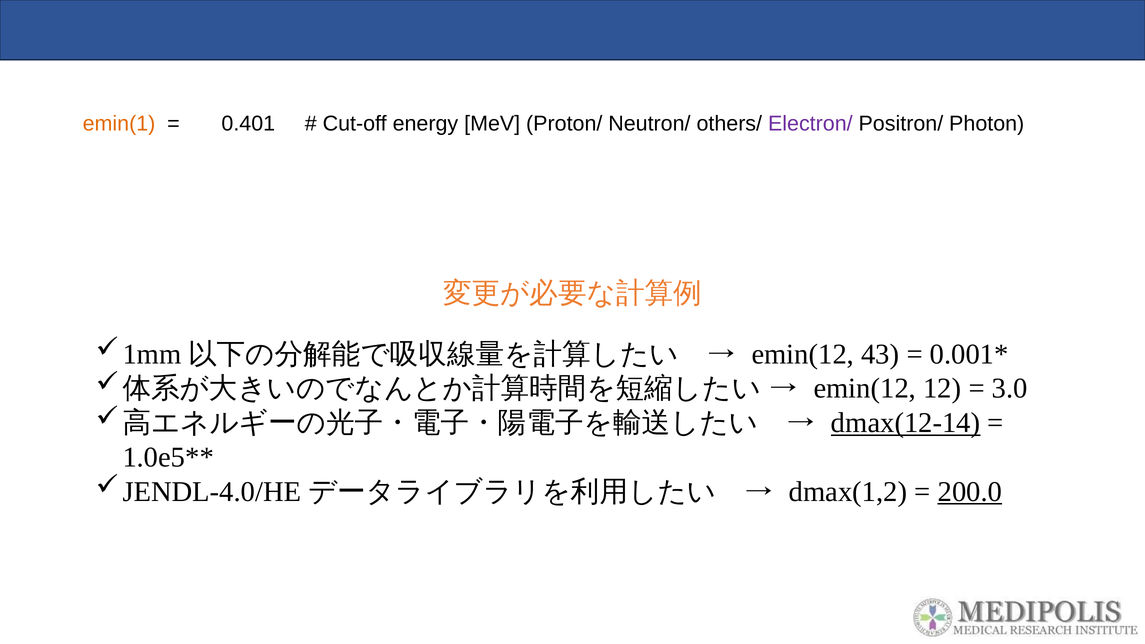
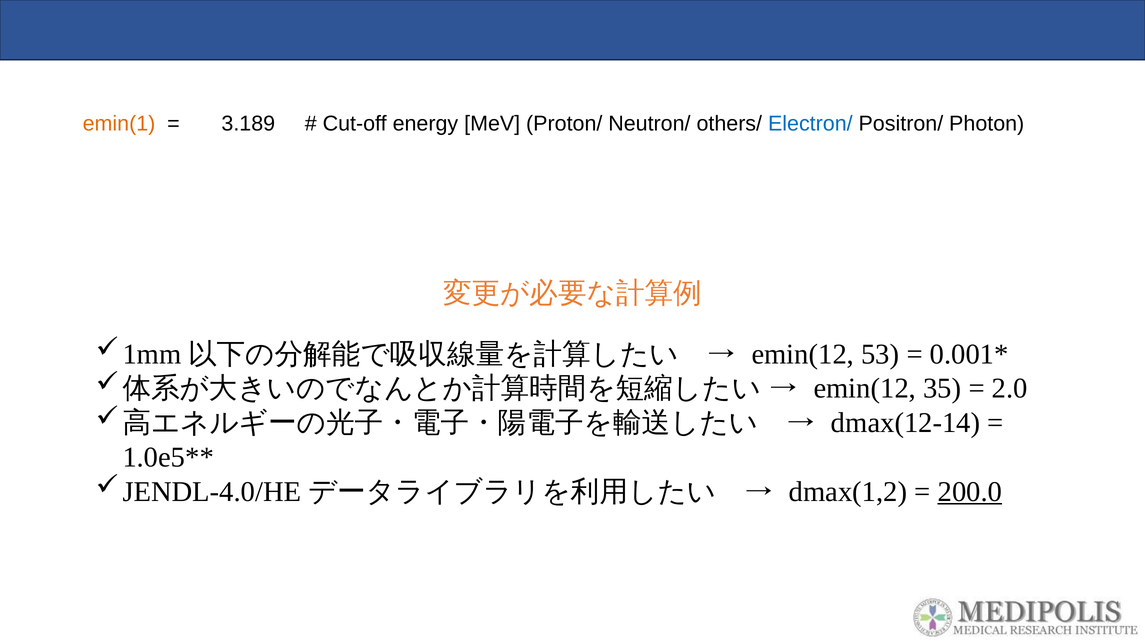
0.401: 0.401 -> 3.189 (248, 124)
Electron/ colour: purple -> blue (810, 124)
43: 43 -> 53 (880, 354)
12: 12 -> 35 (942, 389)
3.0: 3.0 -> 2.0 (1010, 389)
dmax(12-14 underline: present -> none (906, 423)
